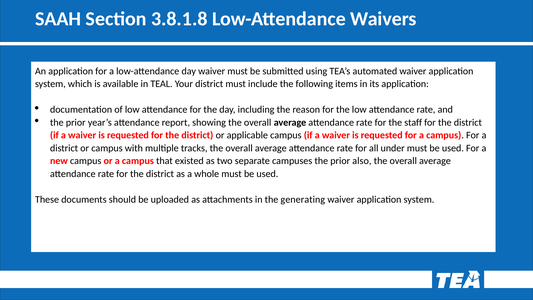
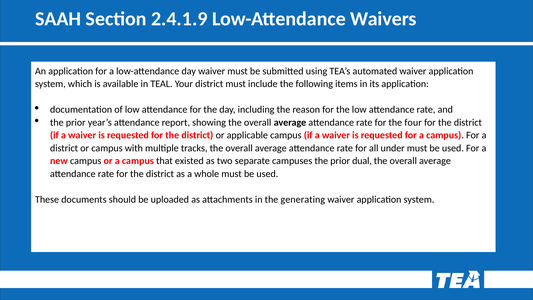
3.8.1.8: 3.8.1.8 -> 2.4.1.9 (179, 19)
staff: staff -> four (413, 122)
also: also -> dual (362, 161)
